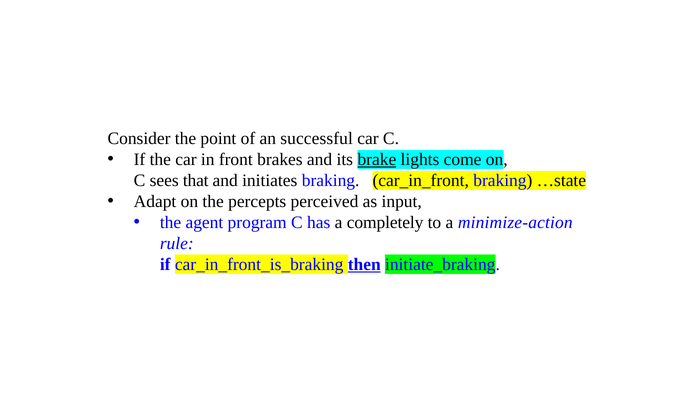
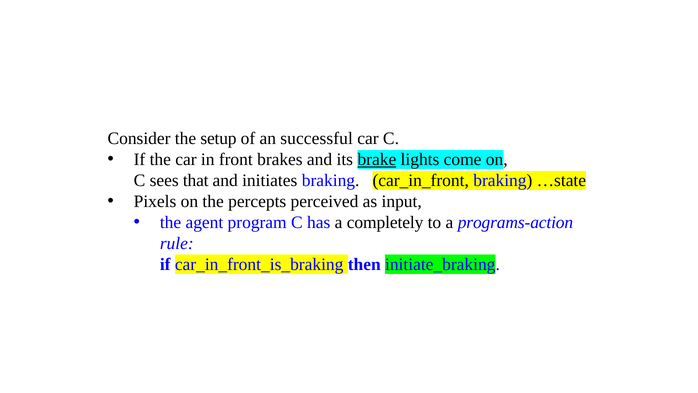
point: point -> setup (218, 139)
Adapt: Adapt -> Pixels (155, 201)
minimize-action: minimize-action -> programs-action (515, 222)
then underline: present -> none (364, 264)
